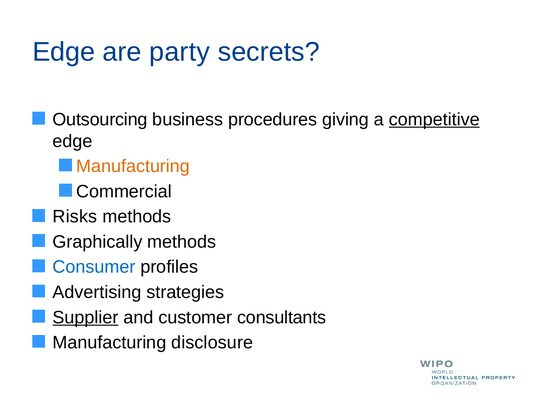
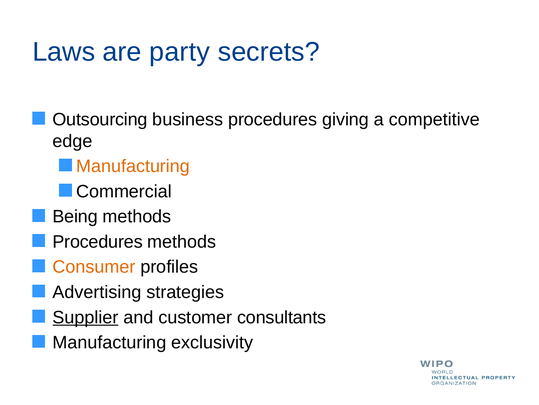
Edge: Edge -> Laws (64, 52)
competitive underline: present -> none (434, 119)
Risks: Risks -> Being (75, 216)
Graphically: Graphically -> Procedures (98, 241)
Consumer colour: blue -> orange (94, 267)
disclosure: disclosure -> exclusivity (212, 342)
